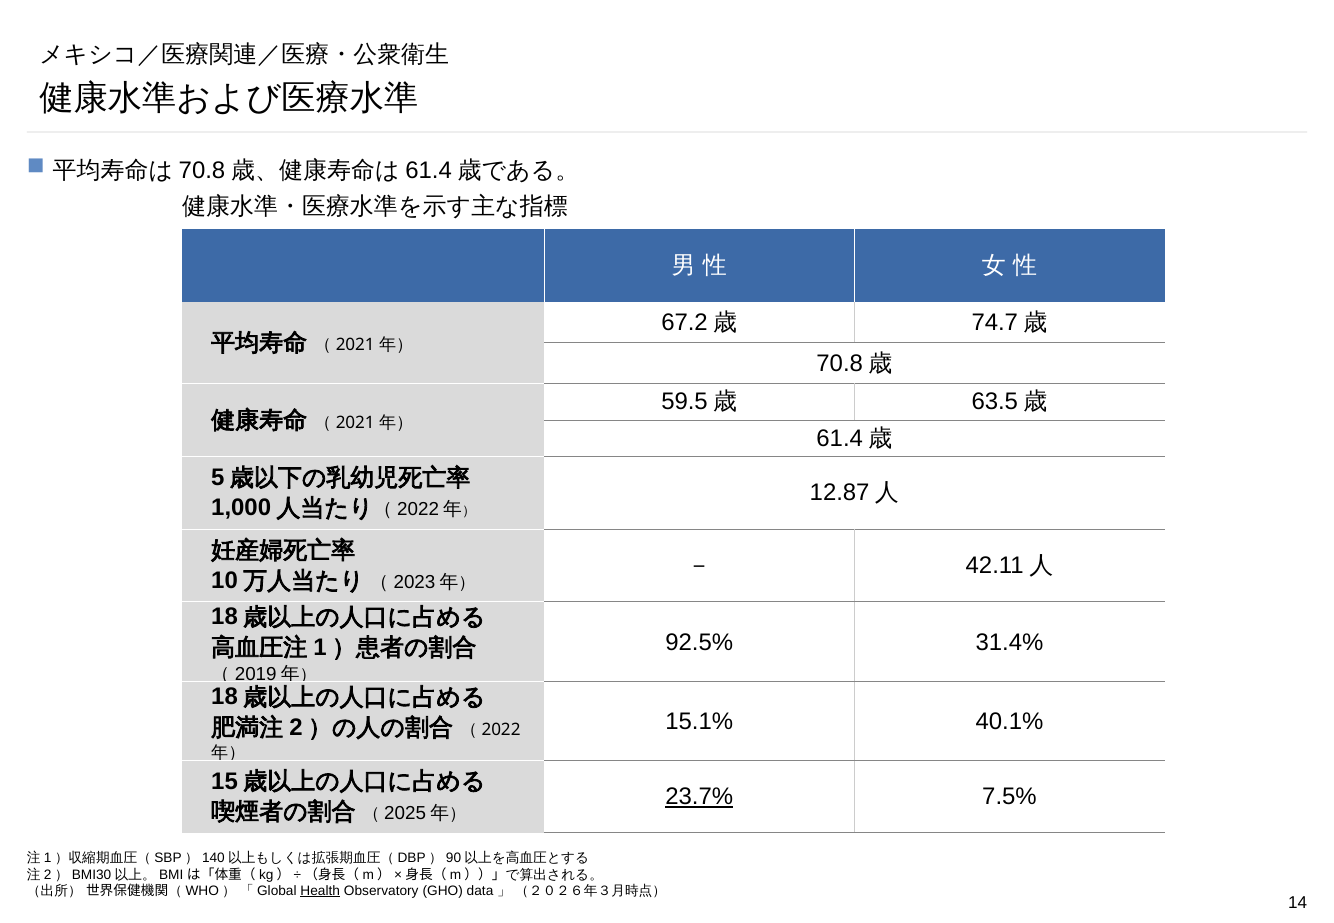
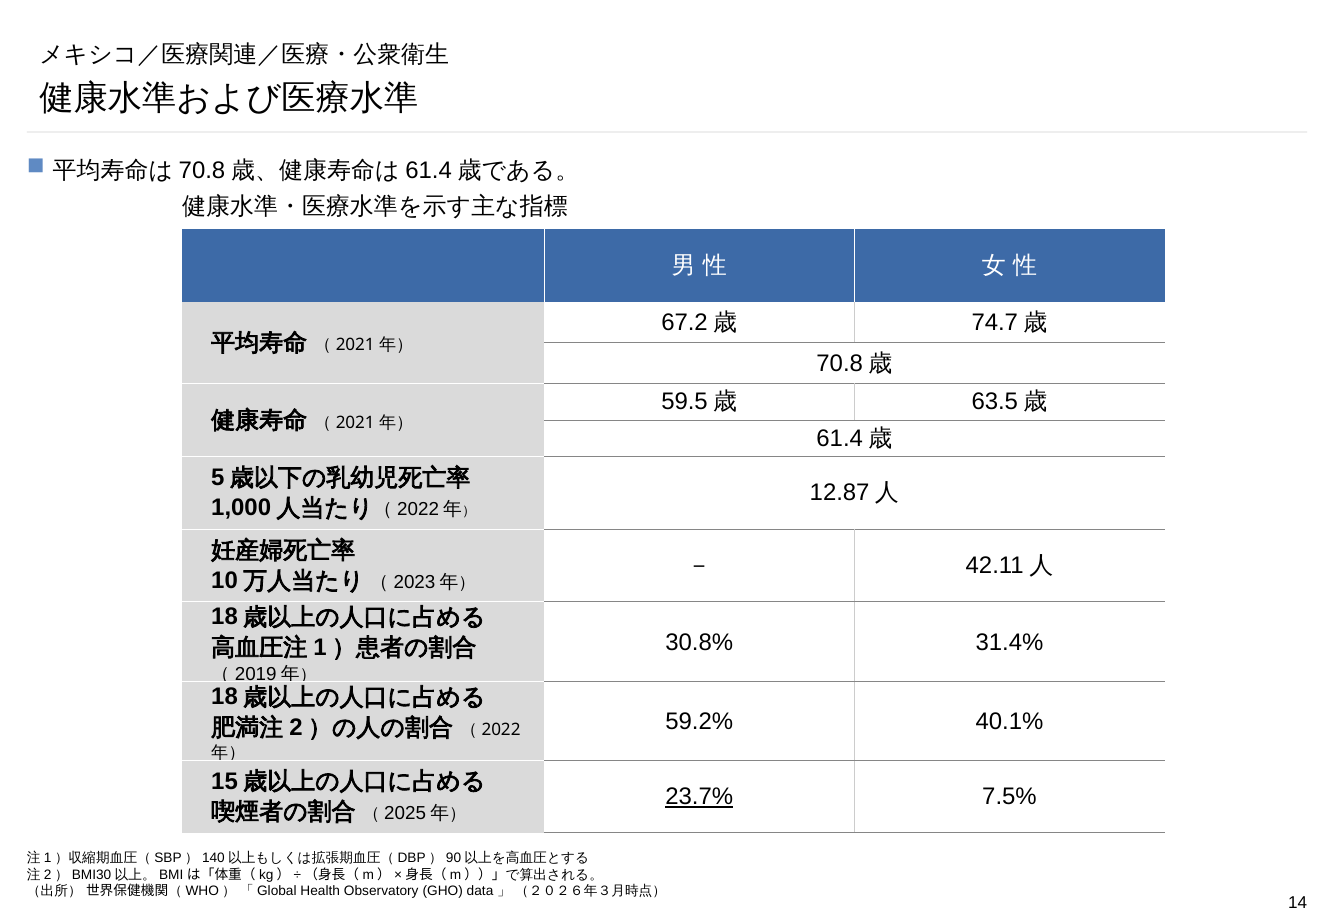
92.5%: 92.5% -> 30.8% (699, 643)
15.1%: 15.1% -> 59.2% (699, 722)
Health underline: present -> none (320, 892)
